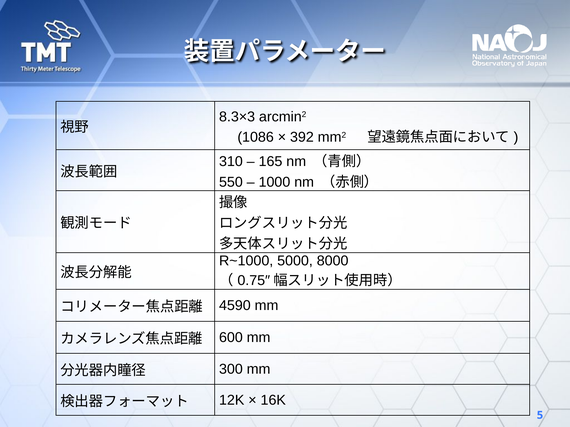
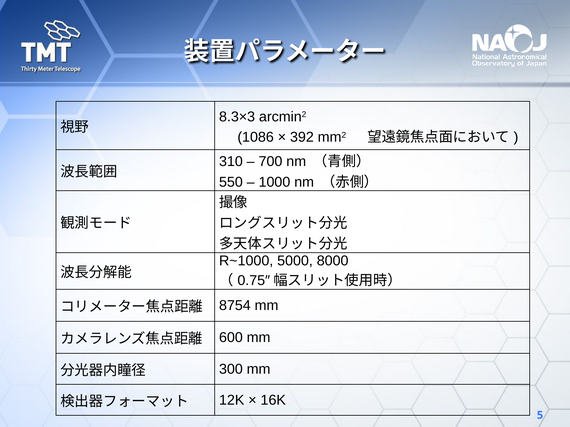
165: 165 -> 700 (271, 162)
4590: 4590 -> 8754 (235, 306)
